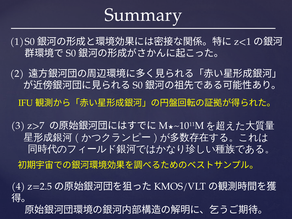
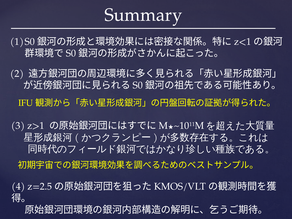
z>7: z>7 -> z>1 (36, 126)
